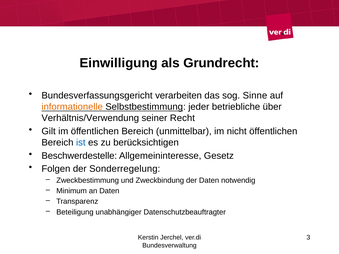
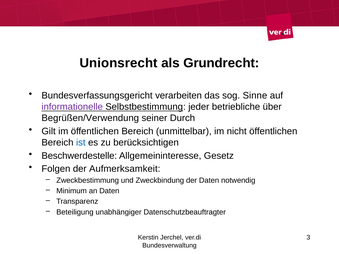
Einwilligung: Einwilligung -> Unionsrecht (119, 63)
informationelle colour: orange -> purple (72, 107)
Verhältnis/Verwendung: Verhältnis/Verwendung -> Begrüßen/Verwendung (90, 118)
Recht: Recht -> Durch (182, 118)
Sonderregelung: Sonderregelung -> Aufmerksamkeit (125, 169)
